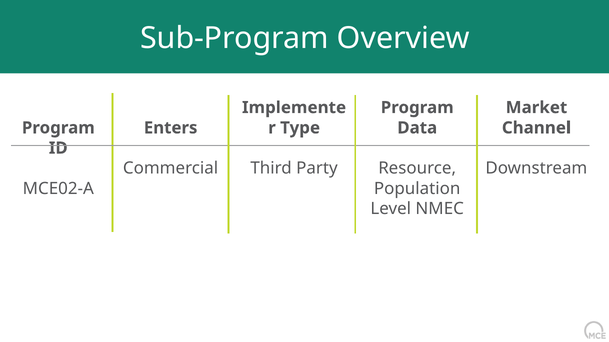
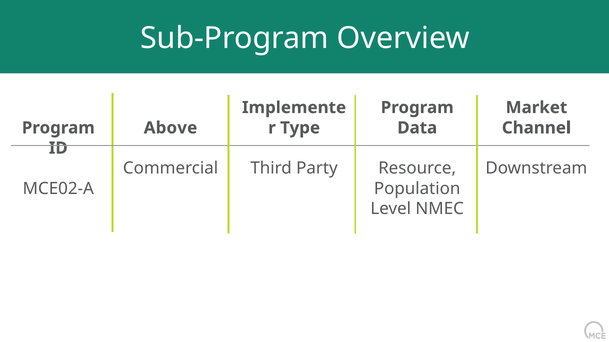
Enters: Enters -> Above (170, 128)
